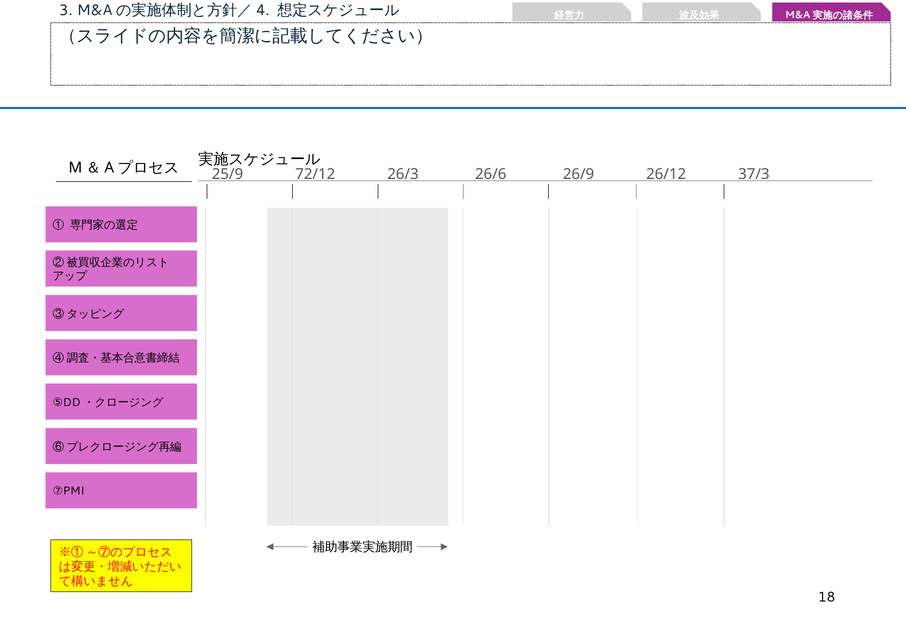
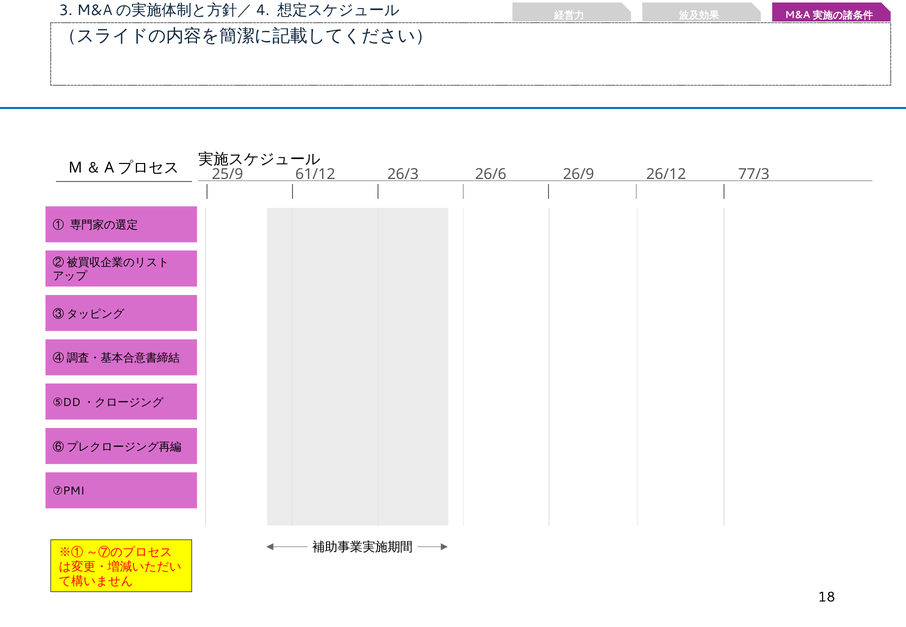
72/12: 72/12 -> 61/12 (315, 174)
37/3: 37/3 -> 77/3 (754, 174)
